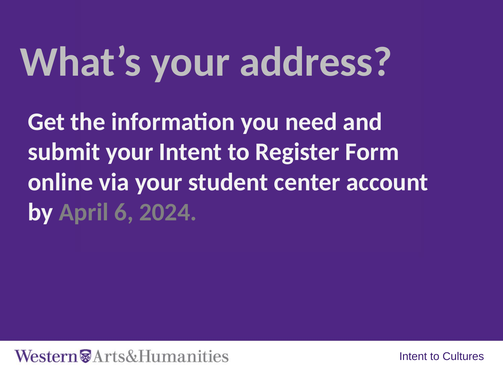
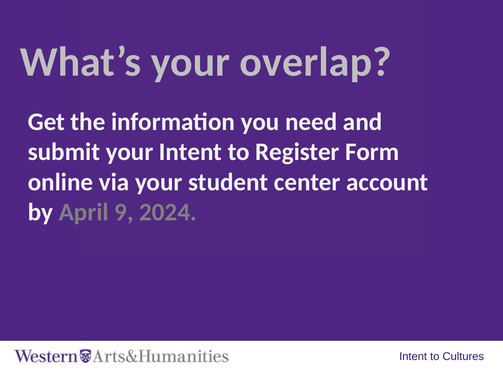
address: address -> overlap (316, 62)
6: 6 -> 9 (124, 212)
